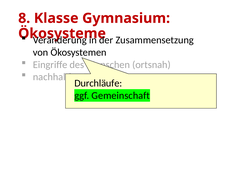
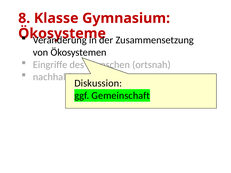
Durchläufe: Durchläufe -> Diskussion (98, 83)
